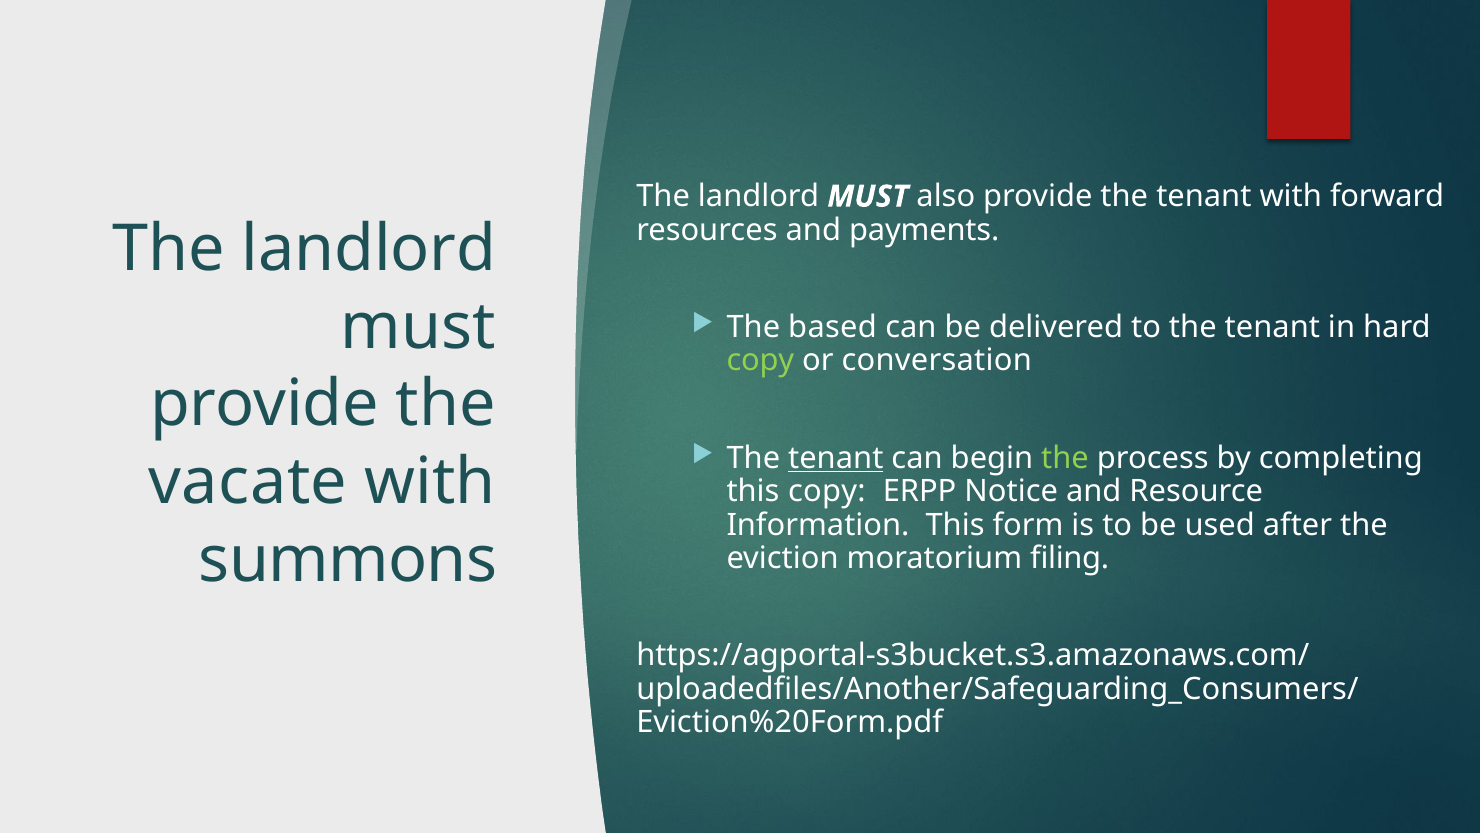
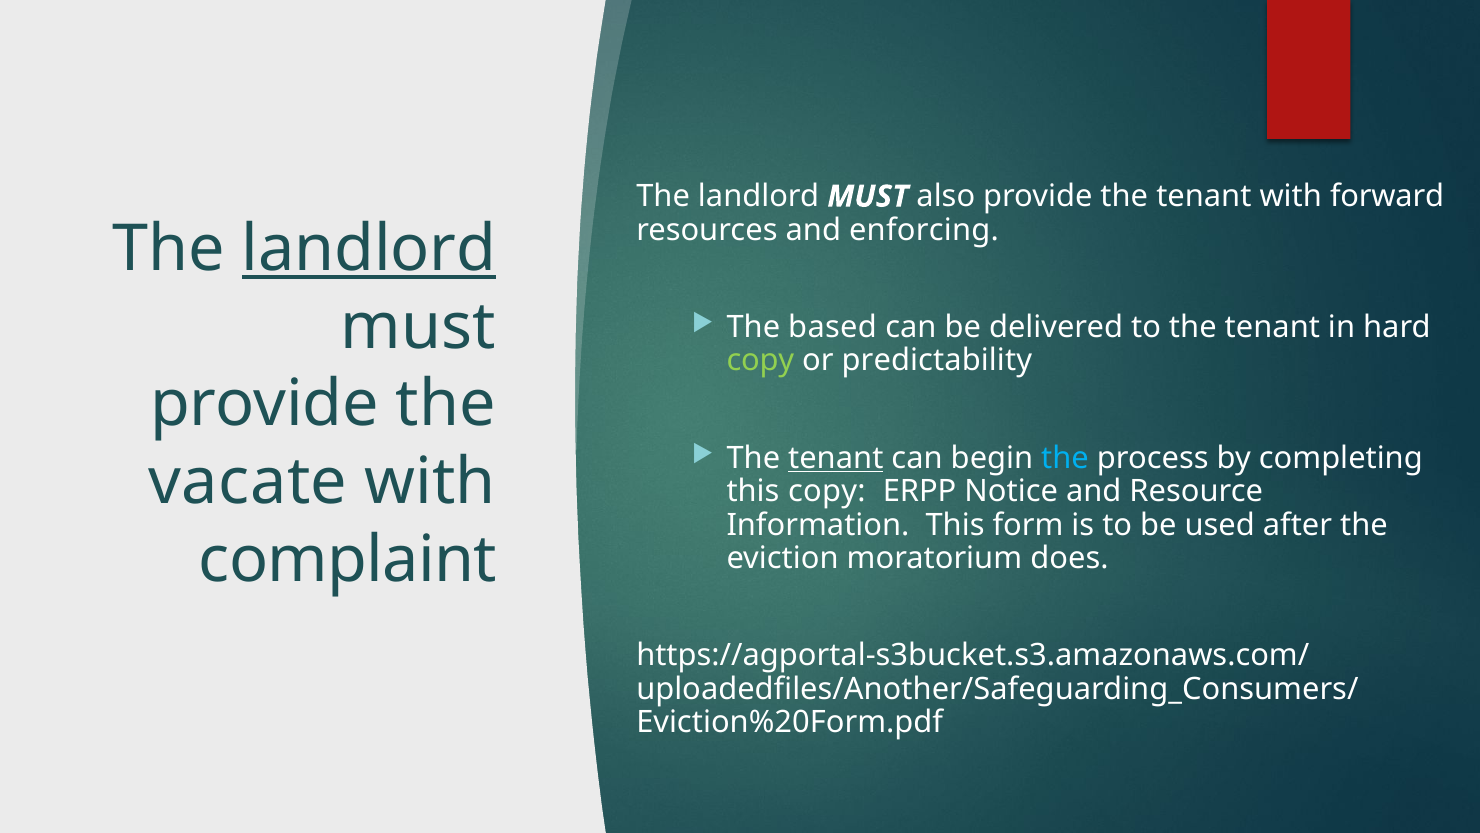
payments: payments -> enforcing (924, 230)
landlord underline: none -> present (369, 249)
conversation: conversation -> predictability (937, 360)
the colour: light green -> light blue (1065, 458)
summons: summons -> complaint (348, 560)
filing: filing -> does (1069, 558)
